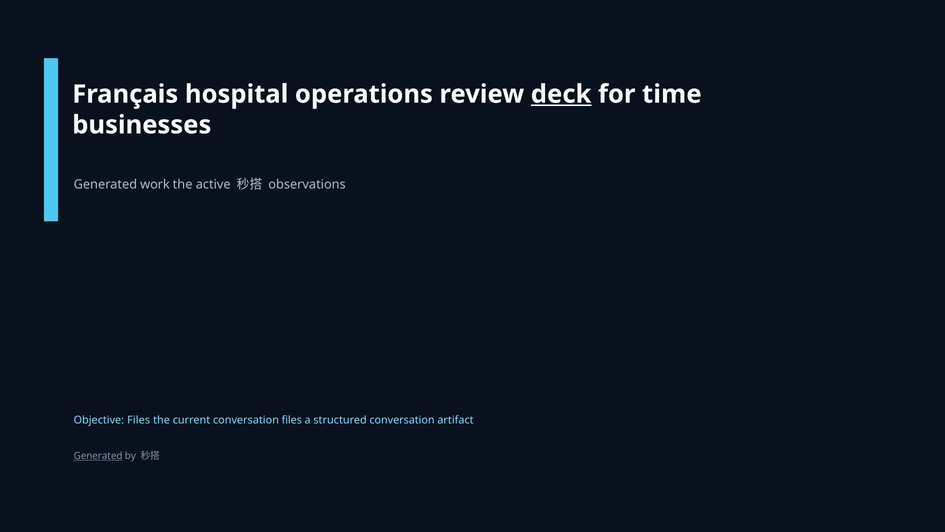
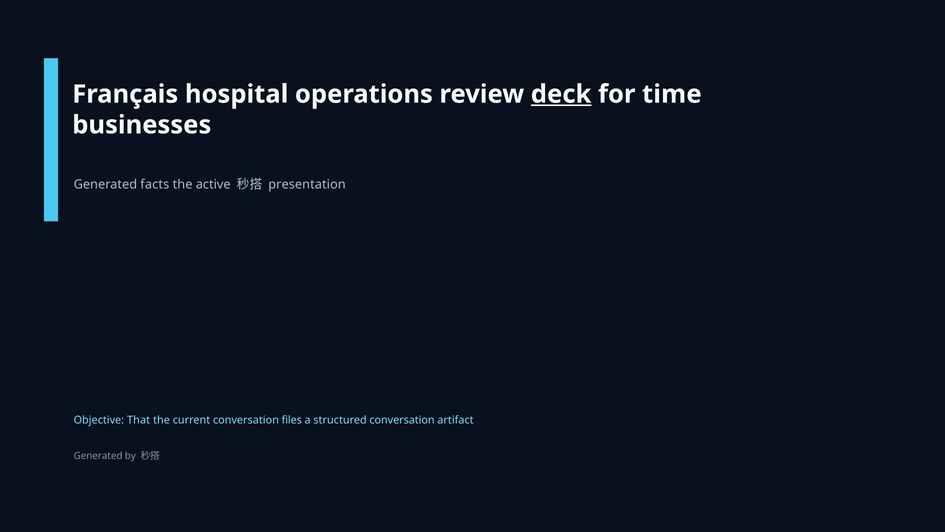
work: work -> facts (155, 184)
observations: observations -> presentation (307, 184)
Objective Files: Files -> That (139, 420)
Generated underline: present -> none (98, 456)
